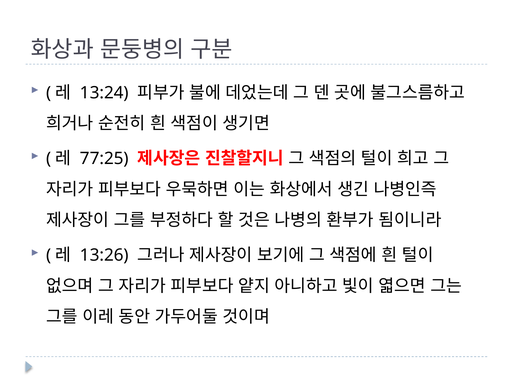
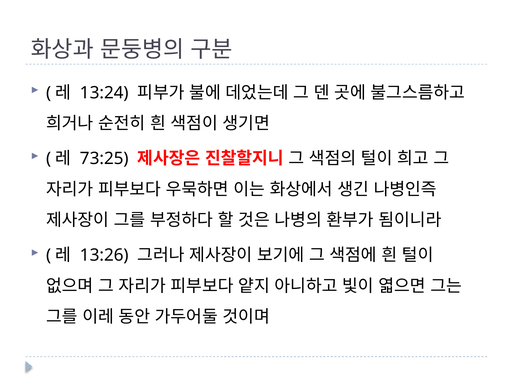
77:25: 77:25 -> 73:25 (104, 158)
